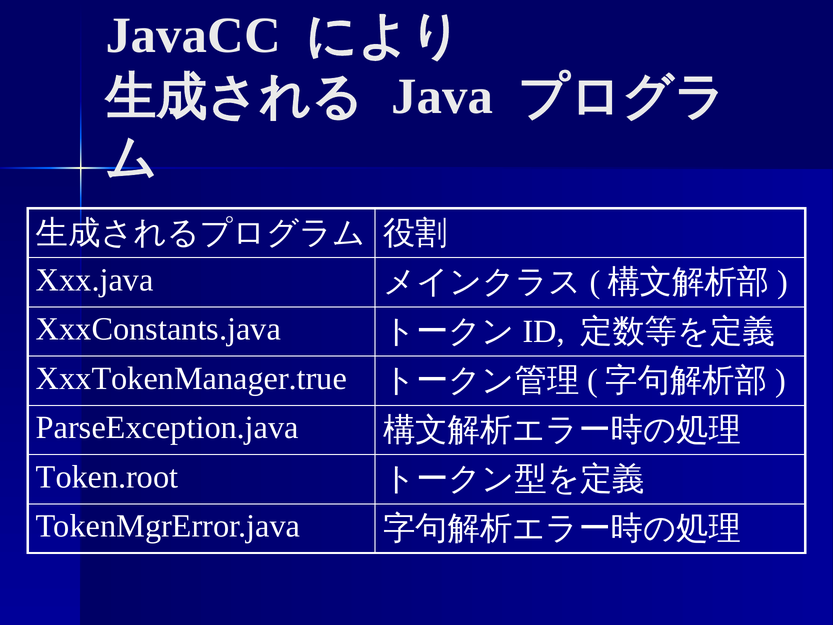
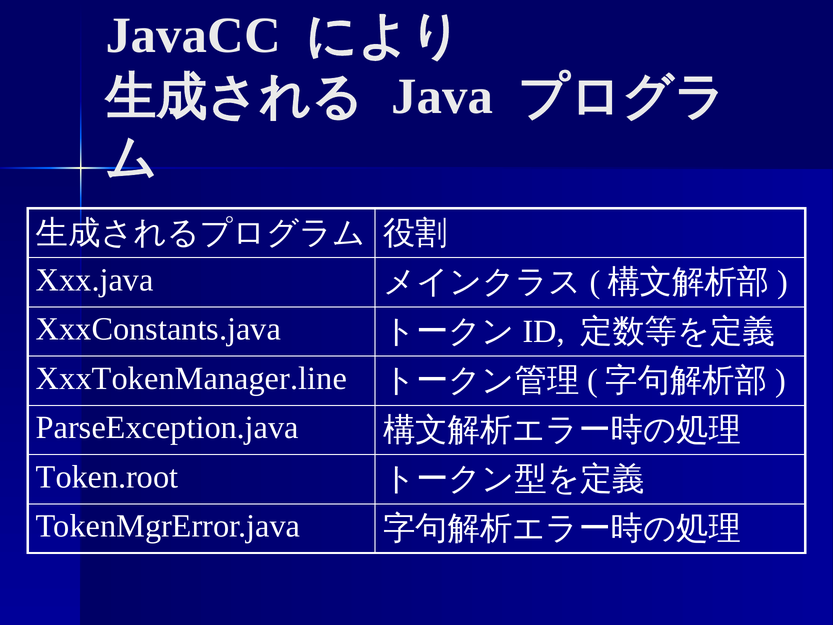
XxxTokenManager.true: XxxTokenManager.true -> XxxTokenManager.line (191, 378)
